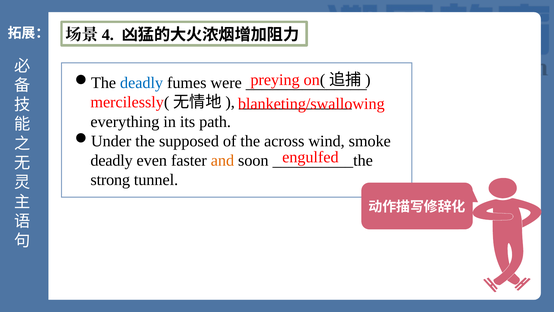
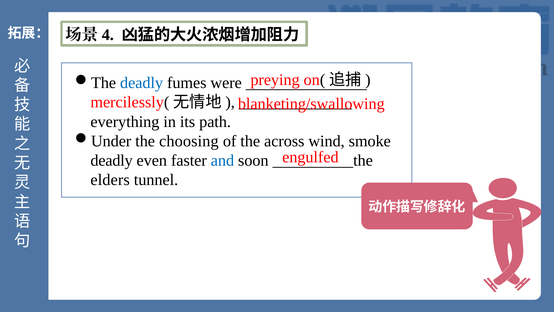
supposed: supposed -> choosing (189, 141)
and colour: orange -> blue (222, 160)
strong: strong -> elders (110, 180)
